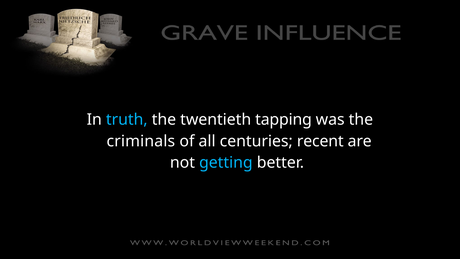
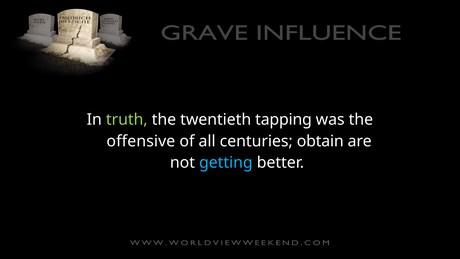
truth colour: light blue -> light green (127, 120)
criminals: criminals -> offensive (141, 141)
recent: recent -> obtain (320, 141)
